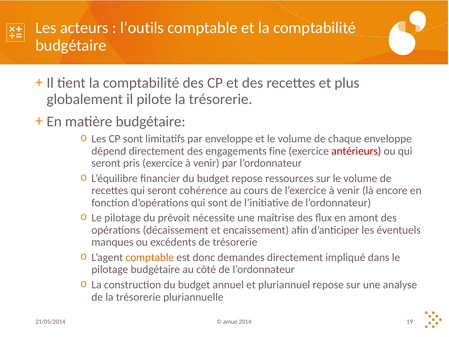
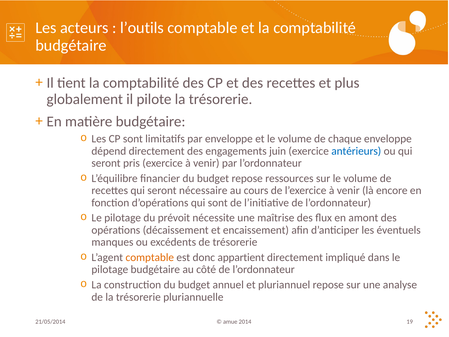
fine: fine -> juin (278, 151)
antérieurs colour: red -> blue (356, 151)
cohérence: cohérence -> nécessaire (203, 190)
demandes: demandes -> appartient (241, 257)
